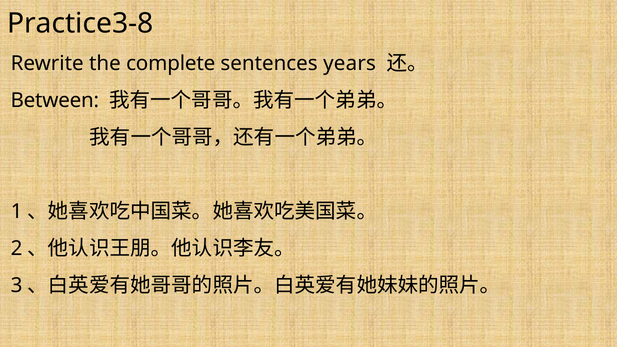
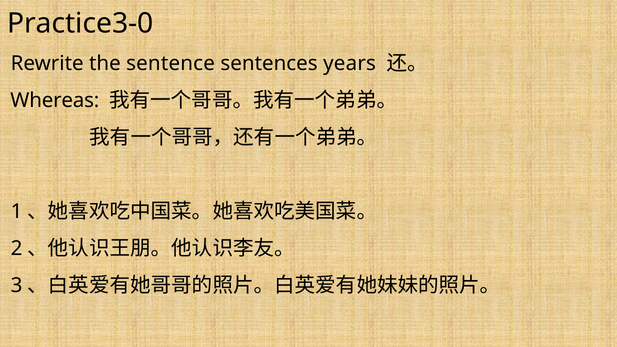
Practice3-8: Practice3-8 -> Practice3-0 (80, 24)
complete: complete -> sentence (171, 63)
Between: Between -> Whereas (55, 100)
